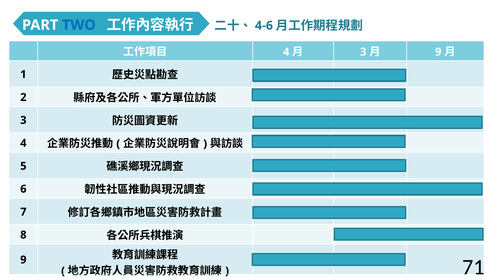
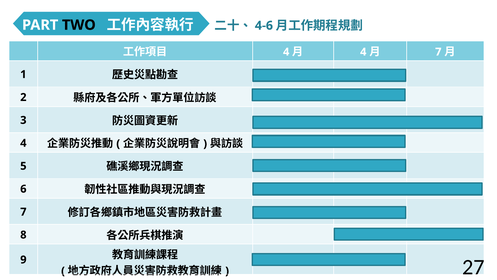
TWO colour: blue -> black (79, 25)
3: 3 -> 4 (363, 52)
9: 9 -> 7 (438, 52)
71: 71 -> 27 (473, 267)
